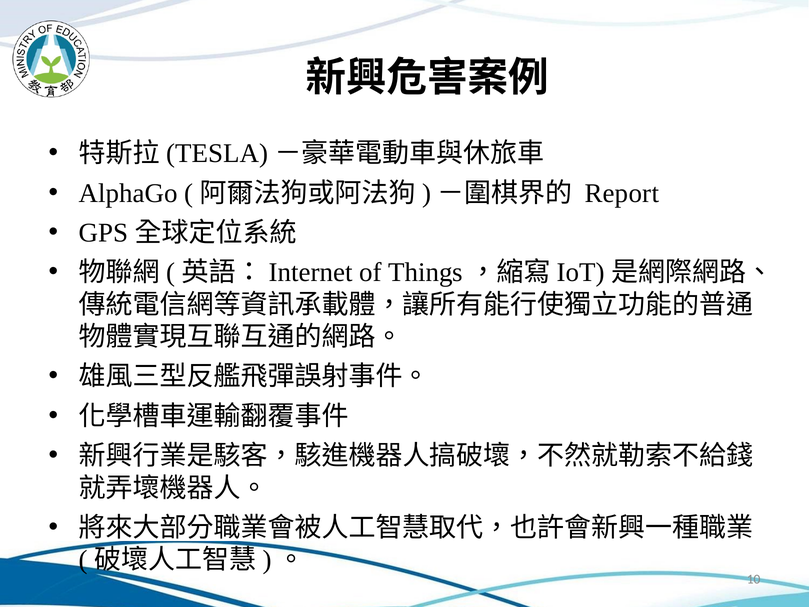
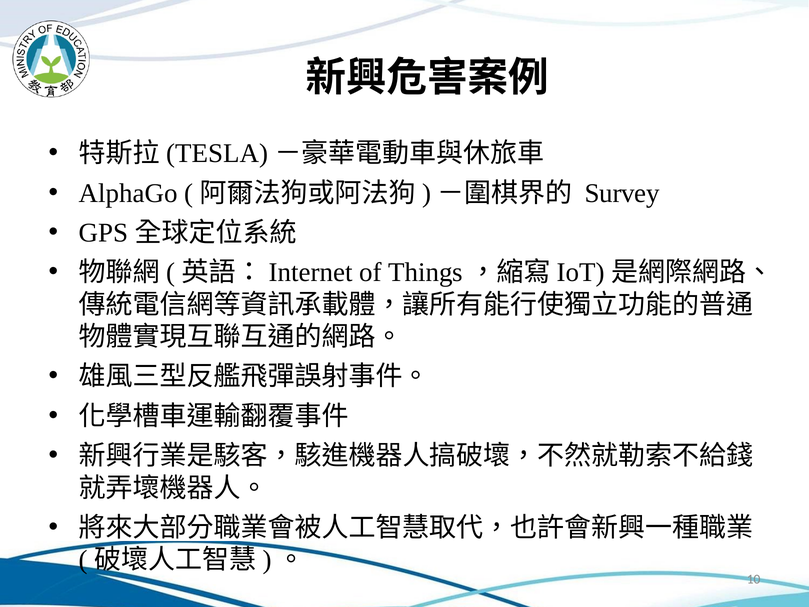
Report: Report -> Survey (622, 193)
